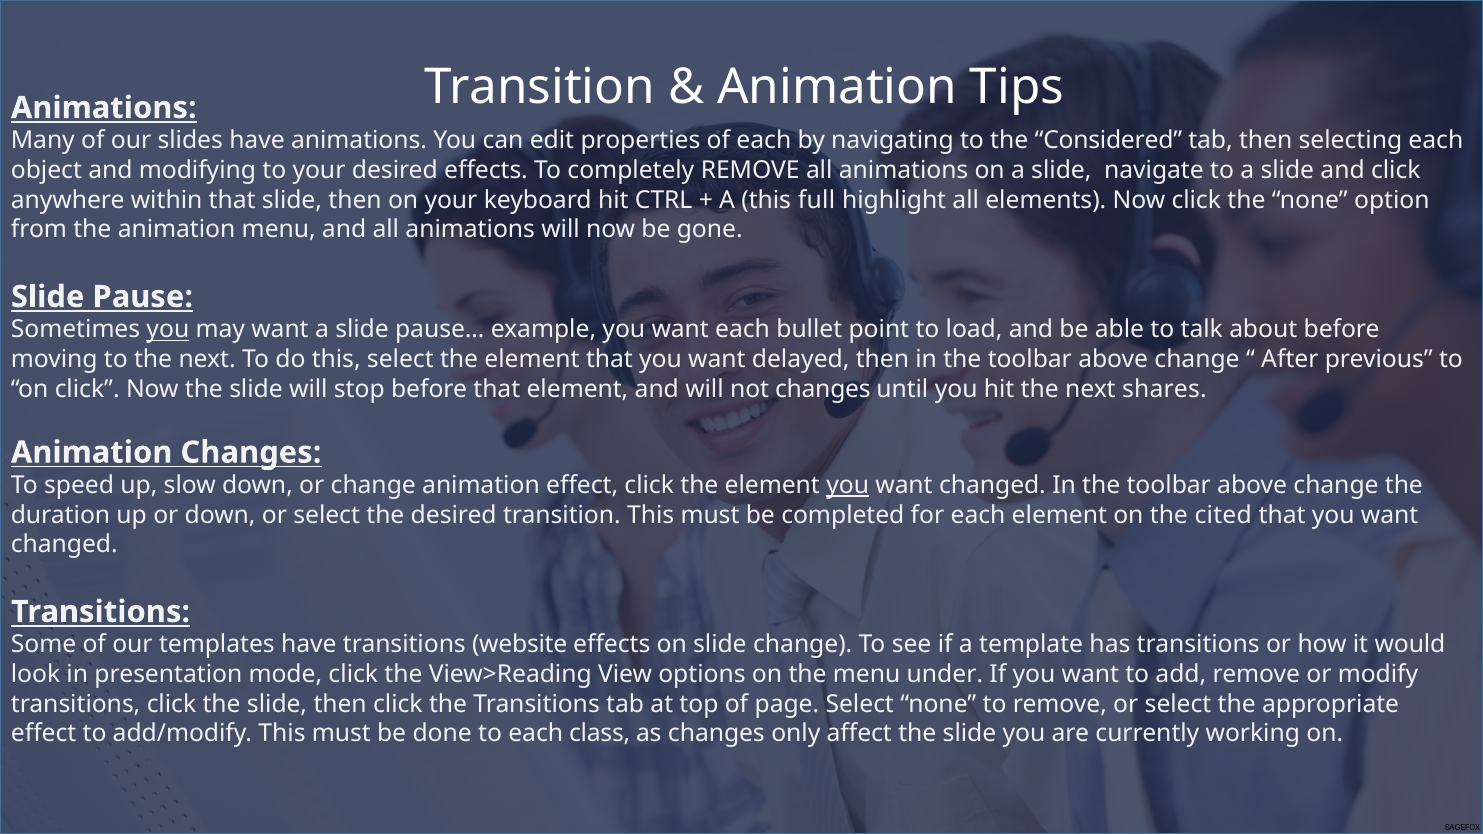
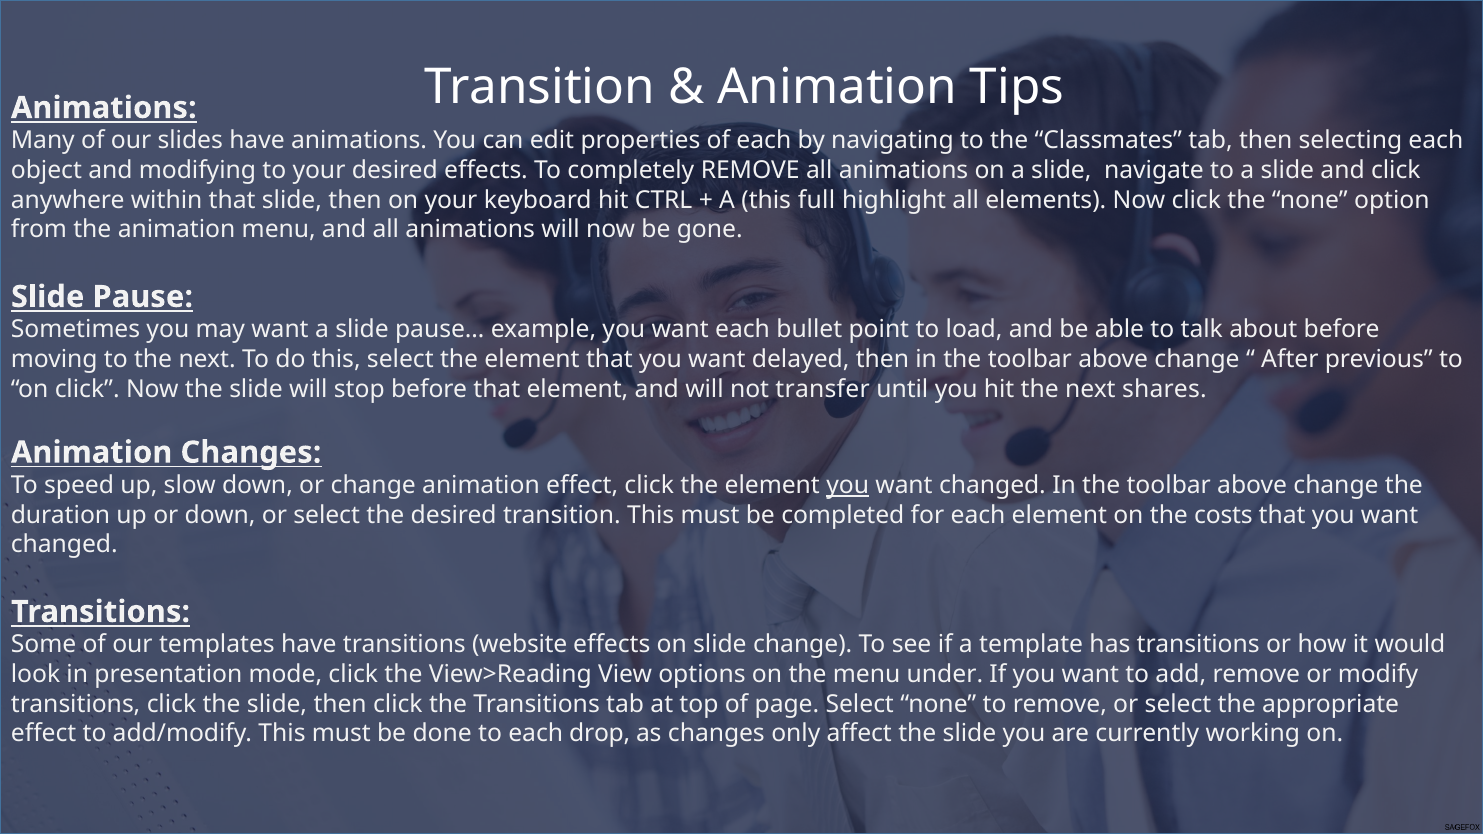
Considered: Considered -> Classmates (1108, 141)
you underline: present -> none (168, 330)
not changes: changes -> transfer (823, 389)
cited: cited -> costs (1223, 515)
class: class -> drop (600, 734)
